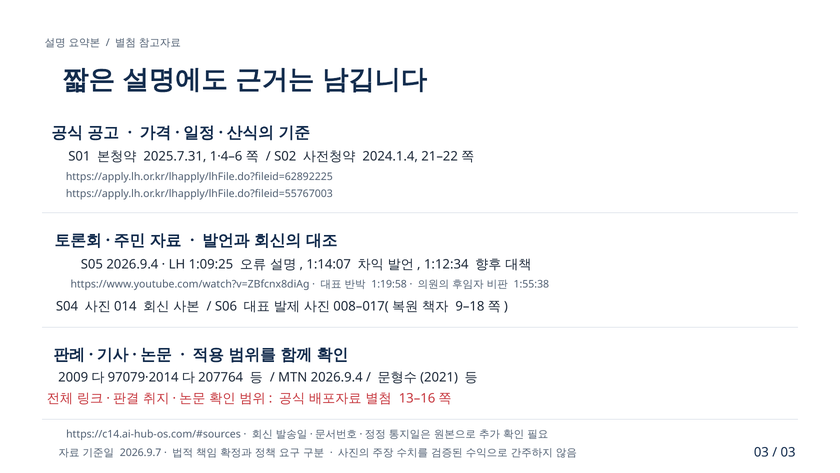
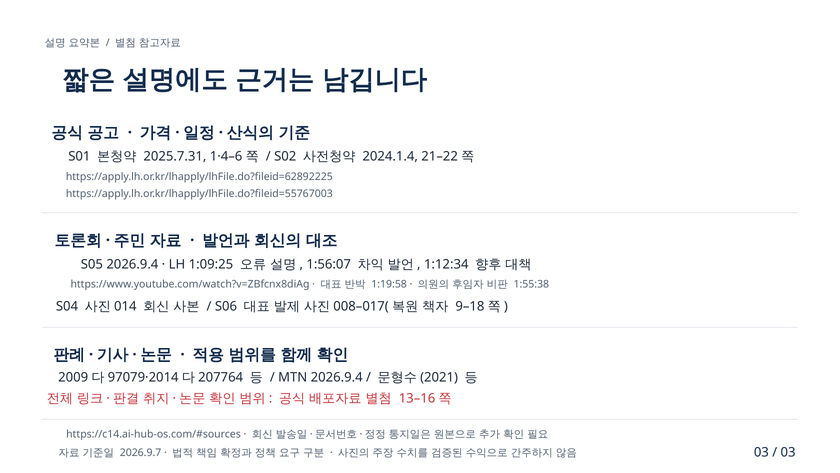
1:14:07: 1:14:07 -> 1:56:07 (329, 264)
